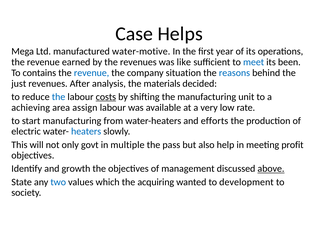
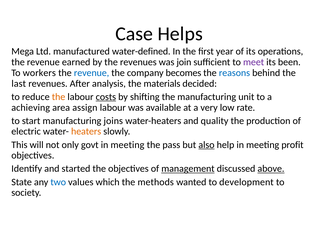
water-motive: water-motive -> water-defined (141, 51)
like: like -> join (184, 62)
meet colour: blue -> purple (254, 62)
contains: contains -> workers (39, 73)
situation: situation -> becomes (183, 73)
just: just -> last (19, 84)
the colour: blue -> orange (59, 97)
from: from -> joins (113, 121)
efforts: efforts -> quality (215, 121)
heaters colour: blue -> orange (86, 131)
multiple: multiple -> meeting (127, 145)
also underline: none -> present (206, 145)
growth: growth -> started (76, 169)
management underline: none -> present (188, 169)
acquiring: acquiring -> methods (156, 182)
